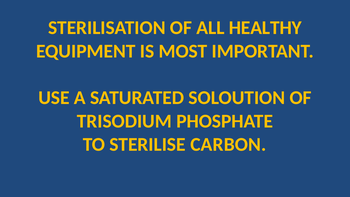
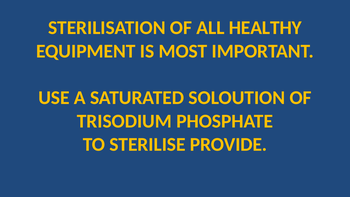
CARBON: CARBON -> PROVIDE (228, 144)
